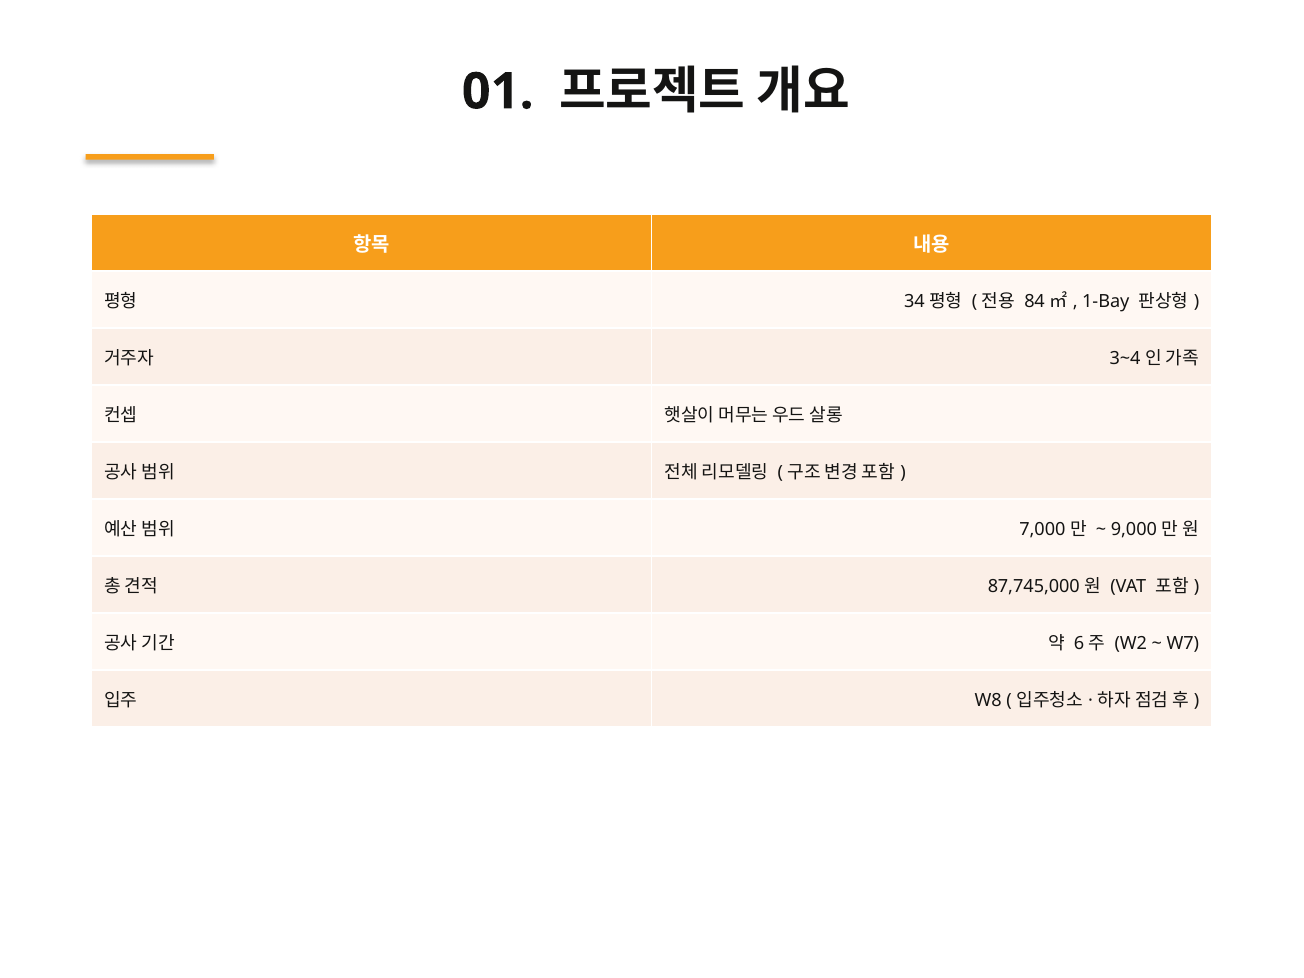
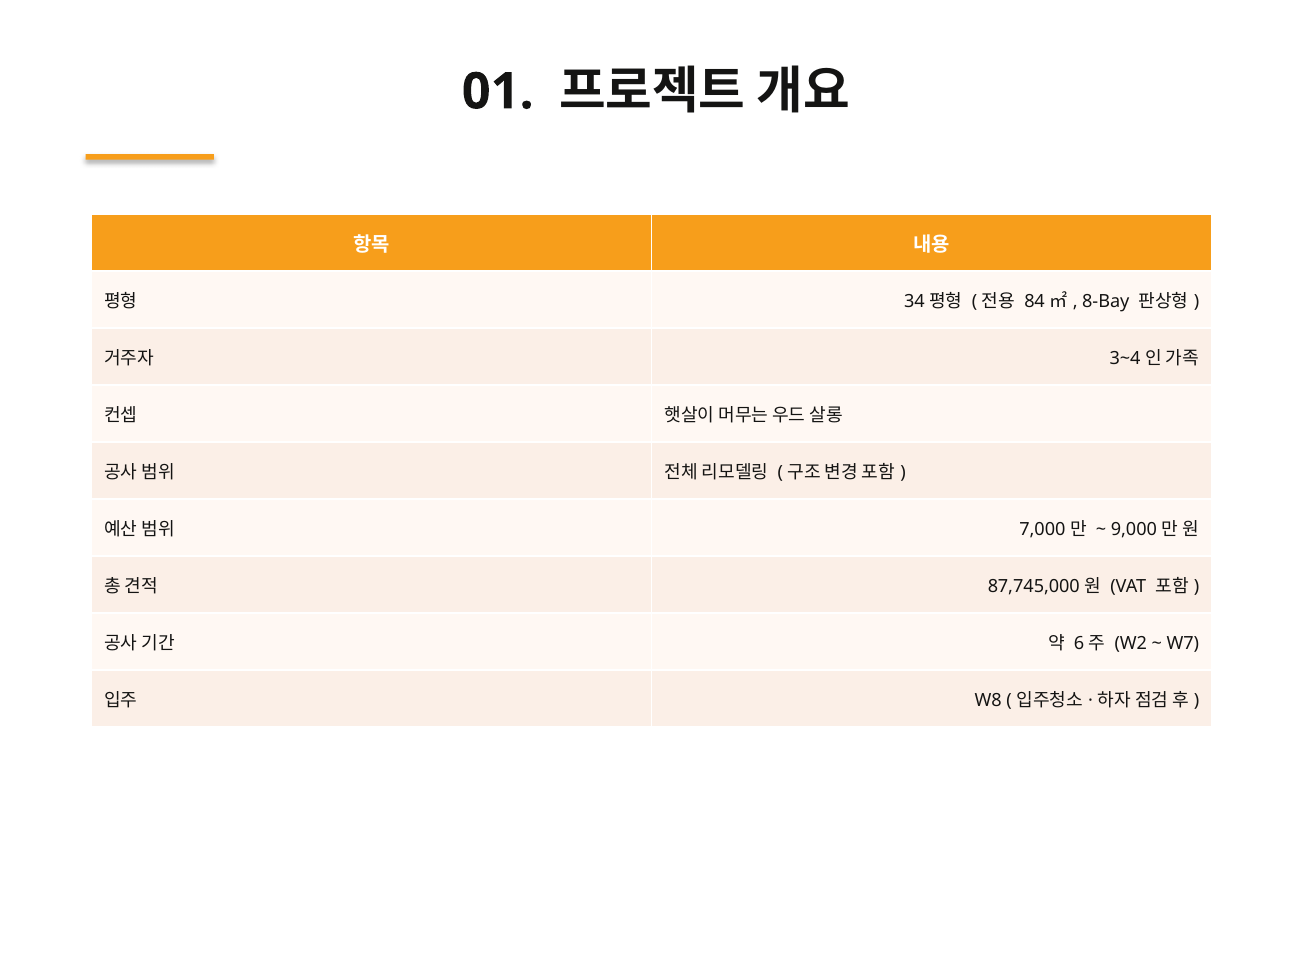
1-Bay: 1-Bay -> 8-Bay (1106, 301)
